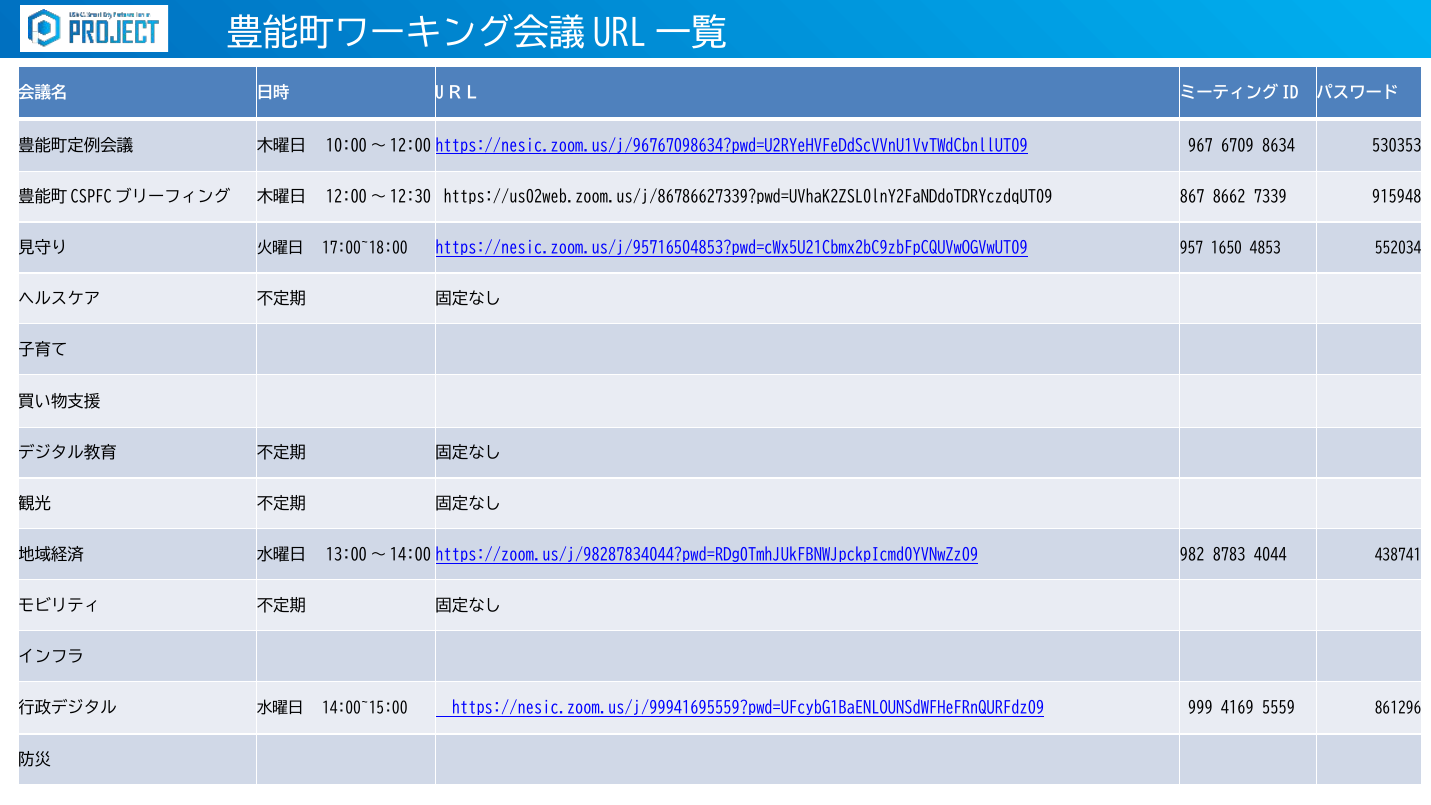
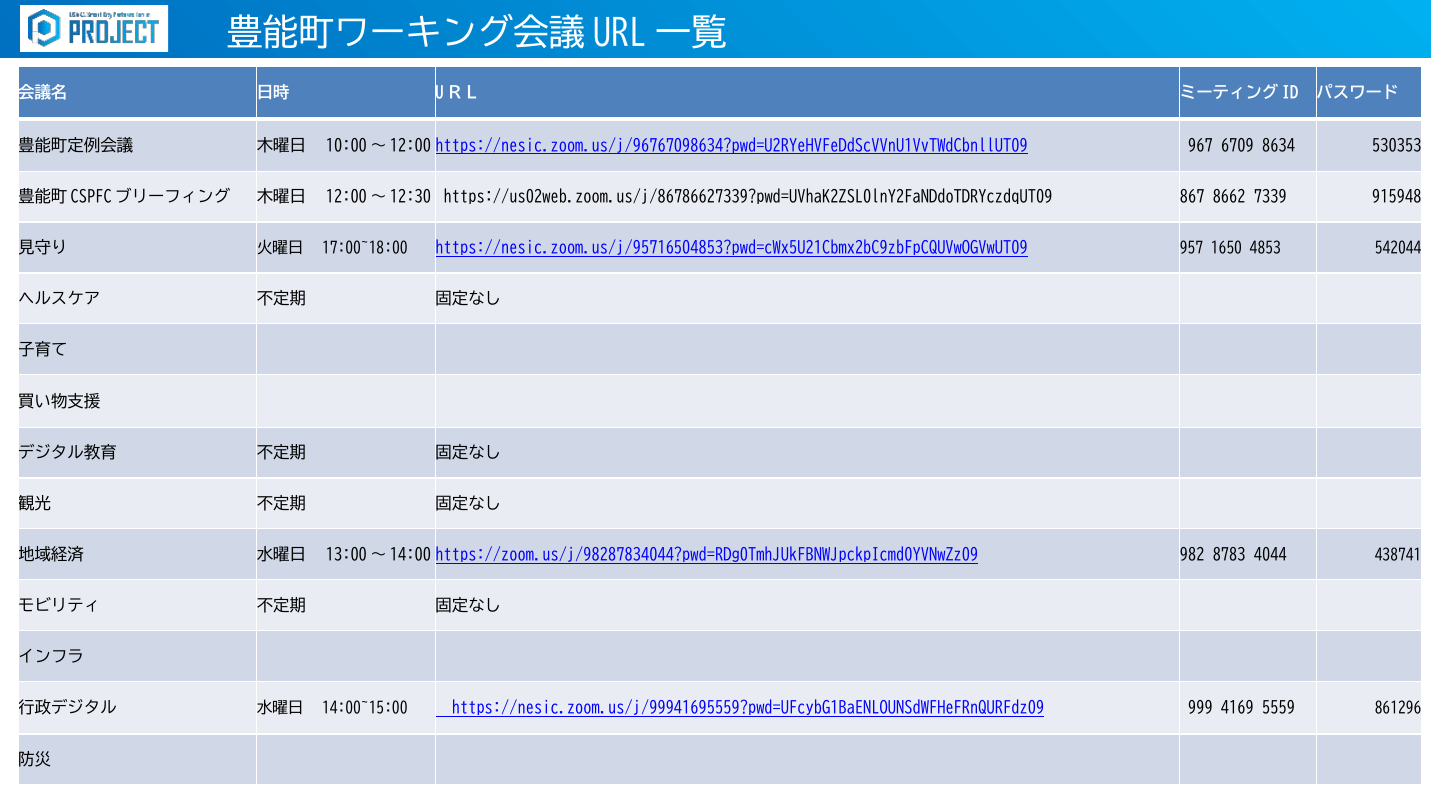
552034: 552034 -> 542044 (1398, 248)
